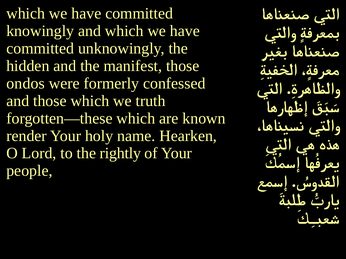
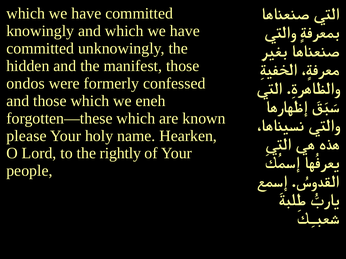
truth: truth -> eneh (151, 101)
render: render -> please (26, 136)
